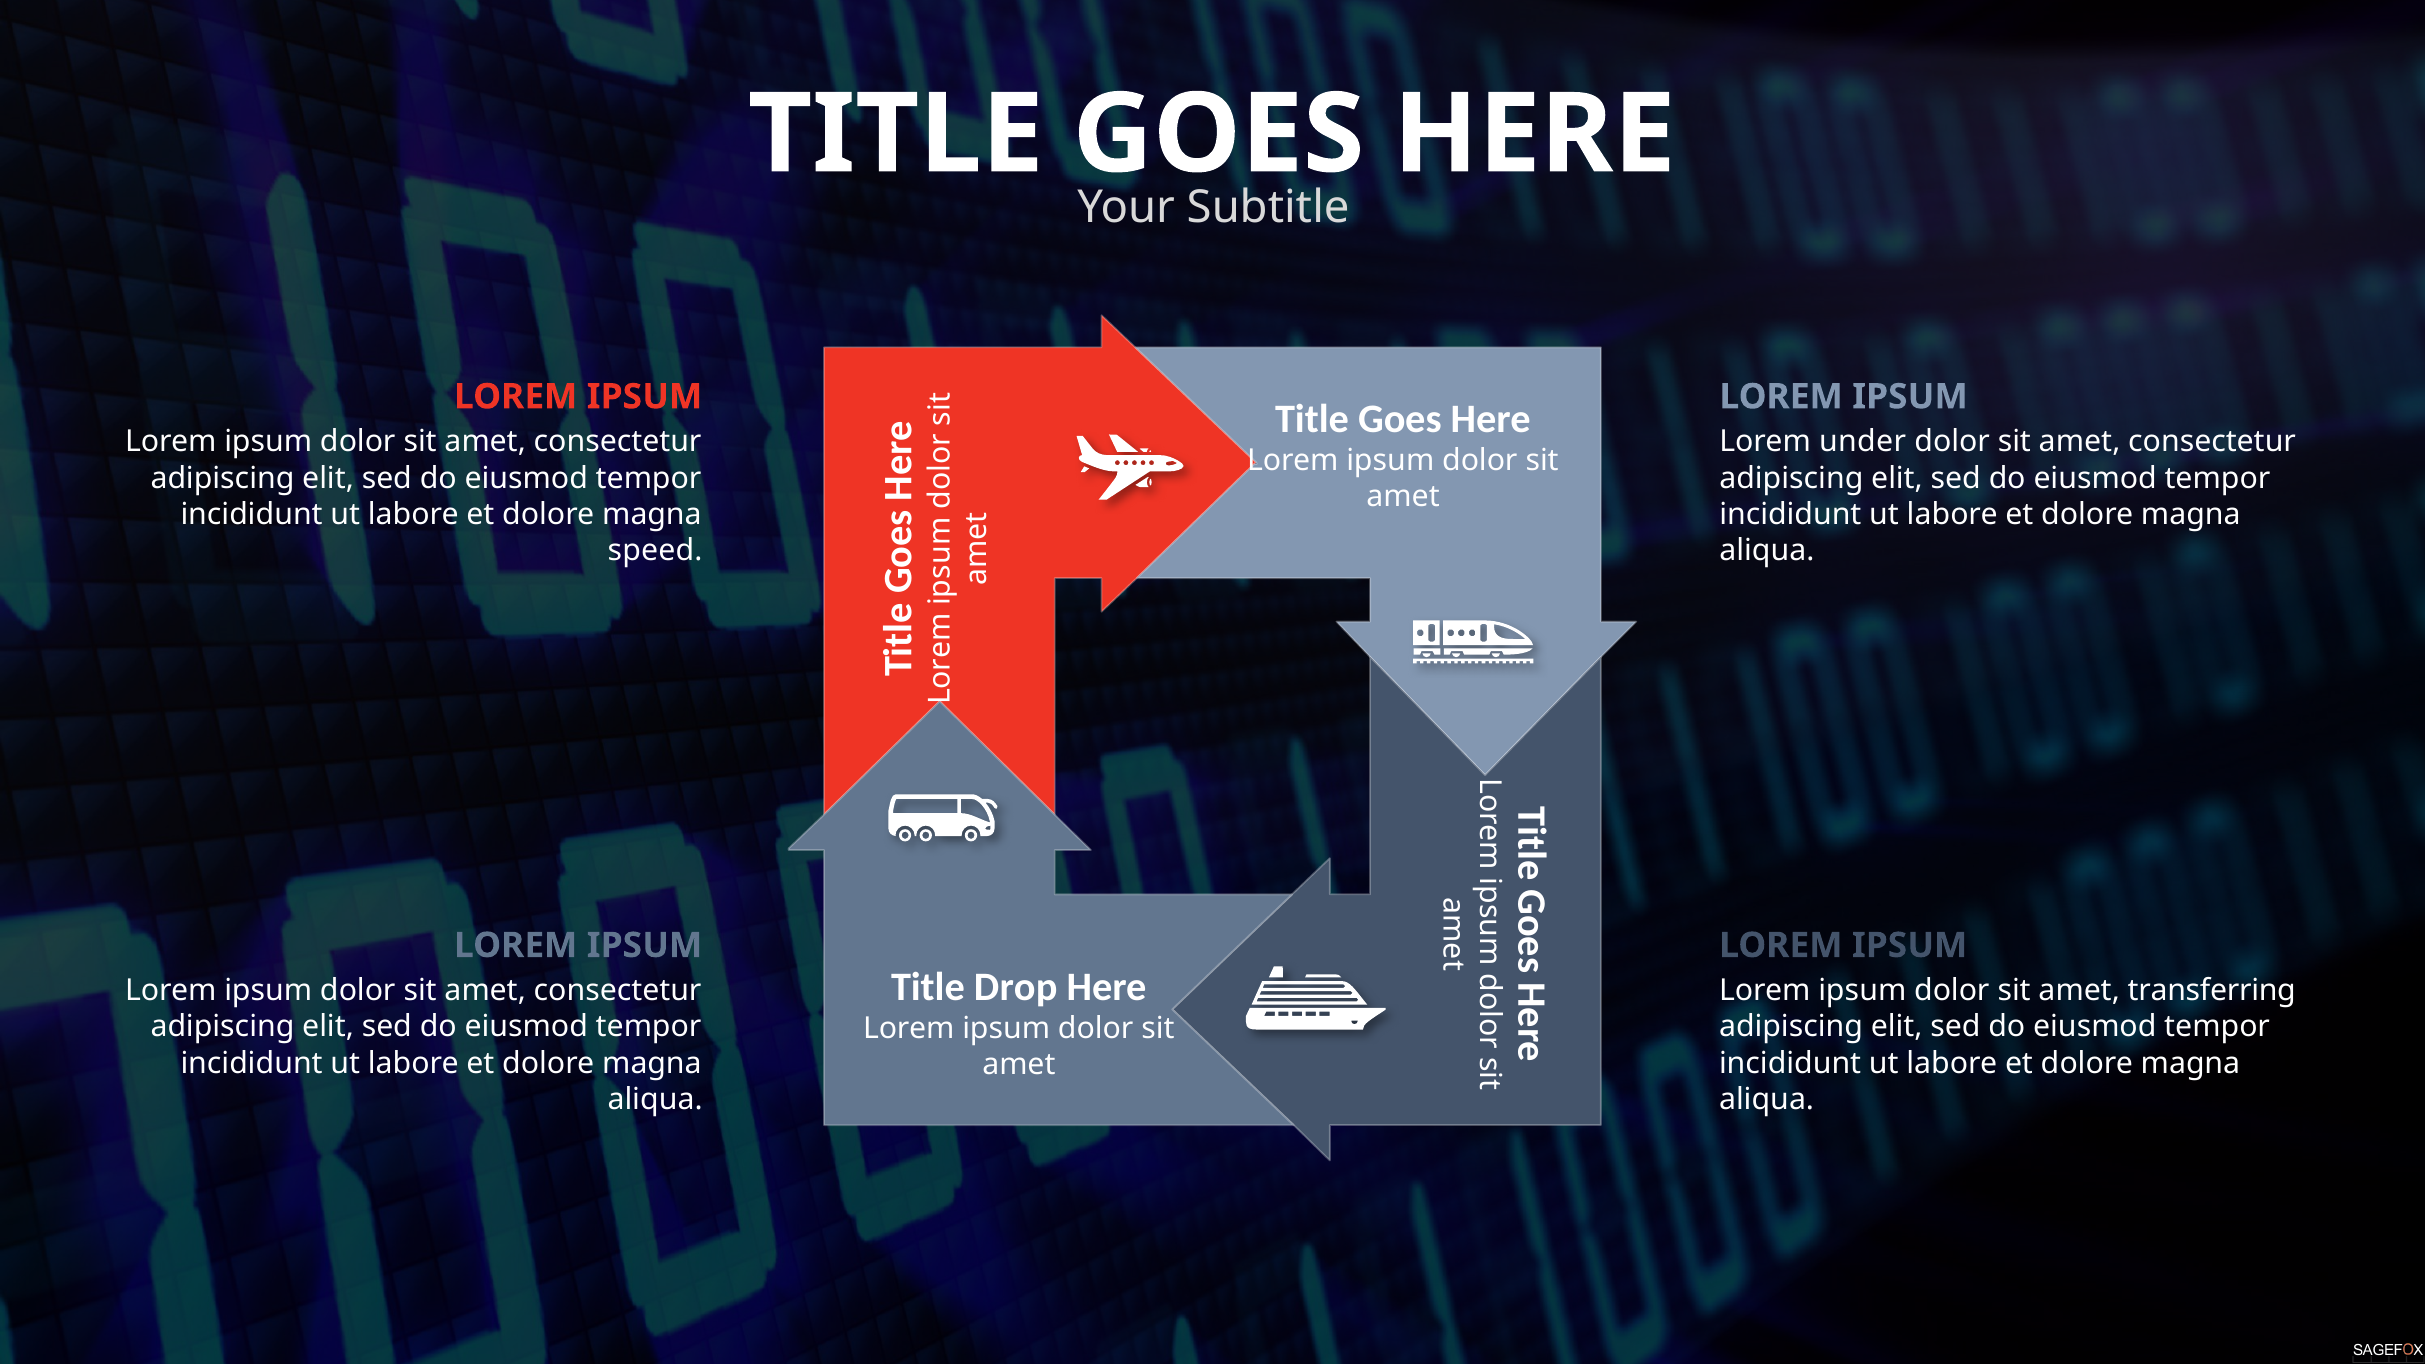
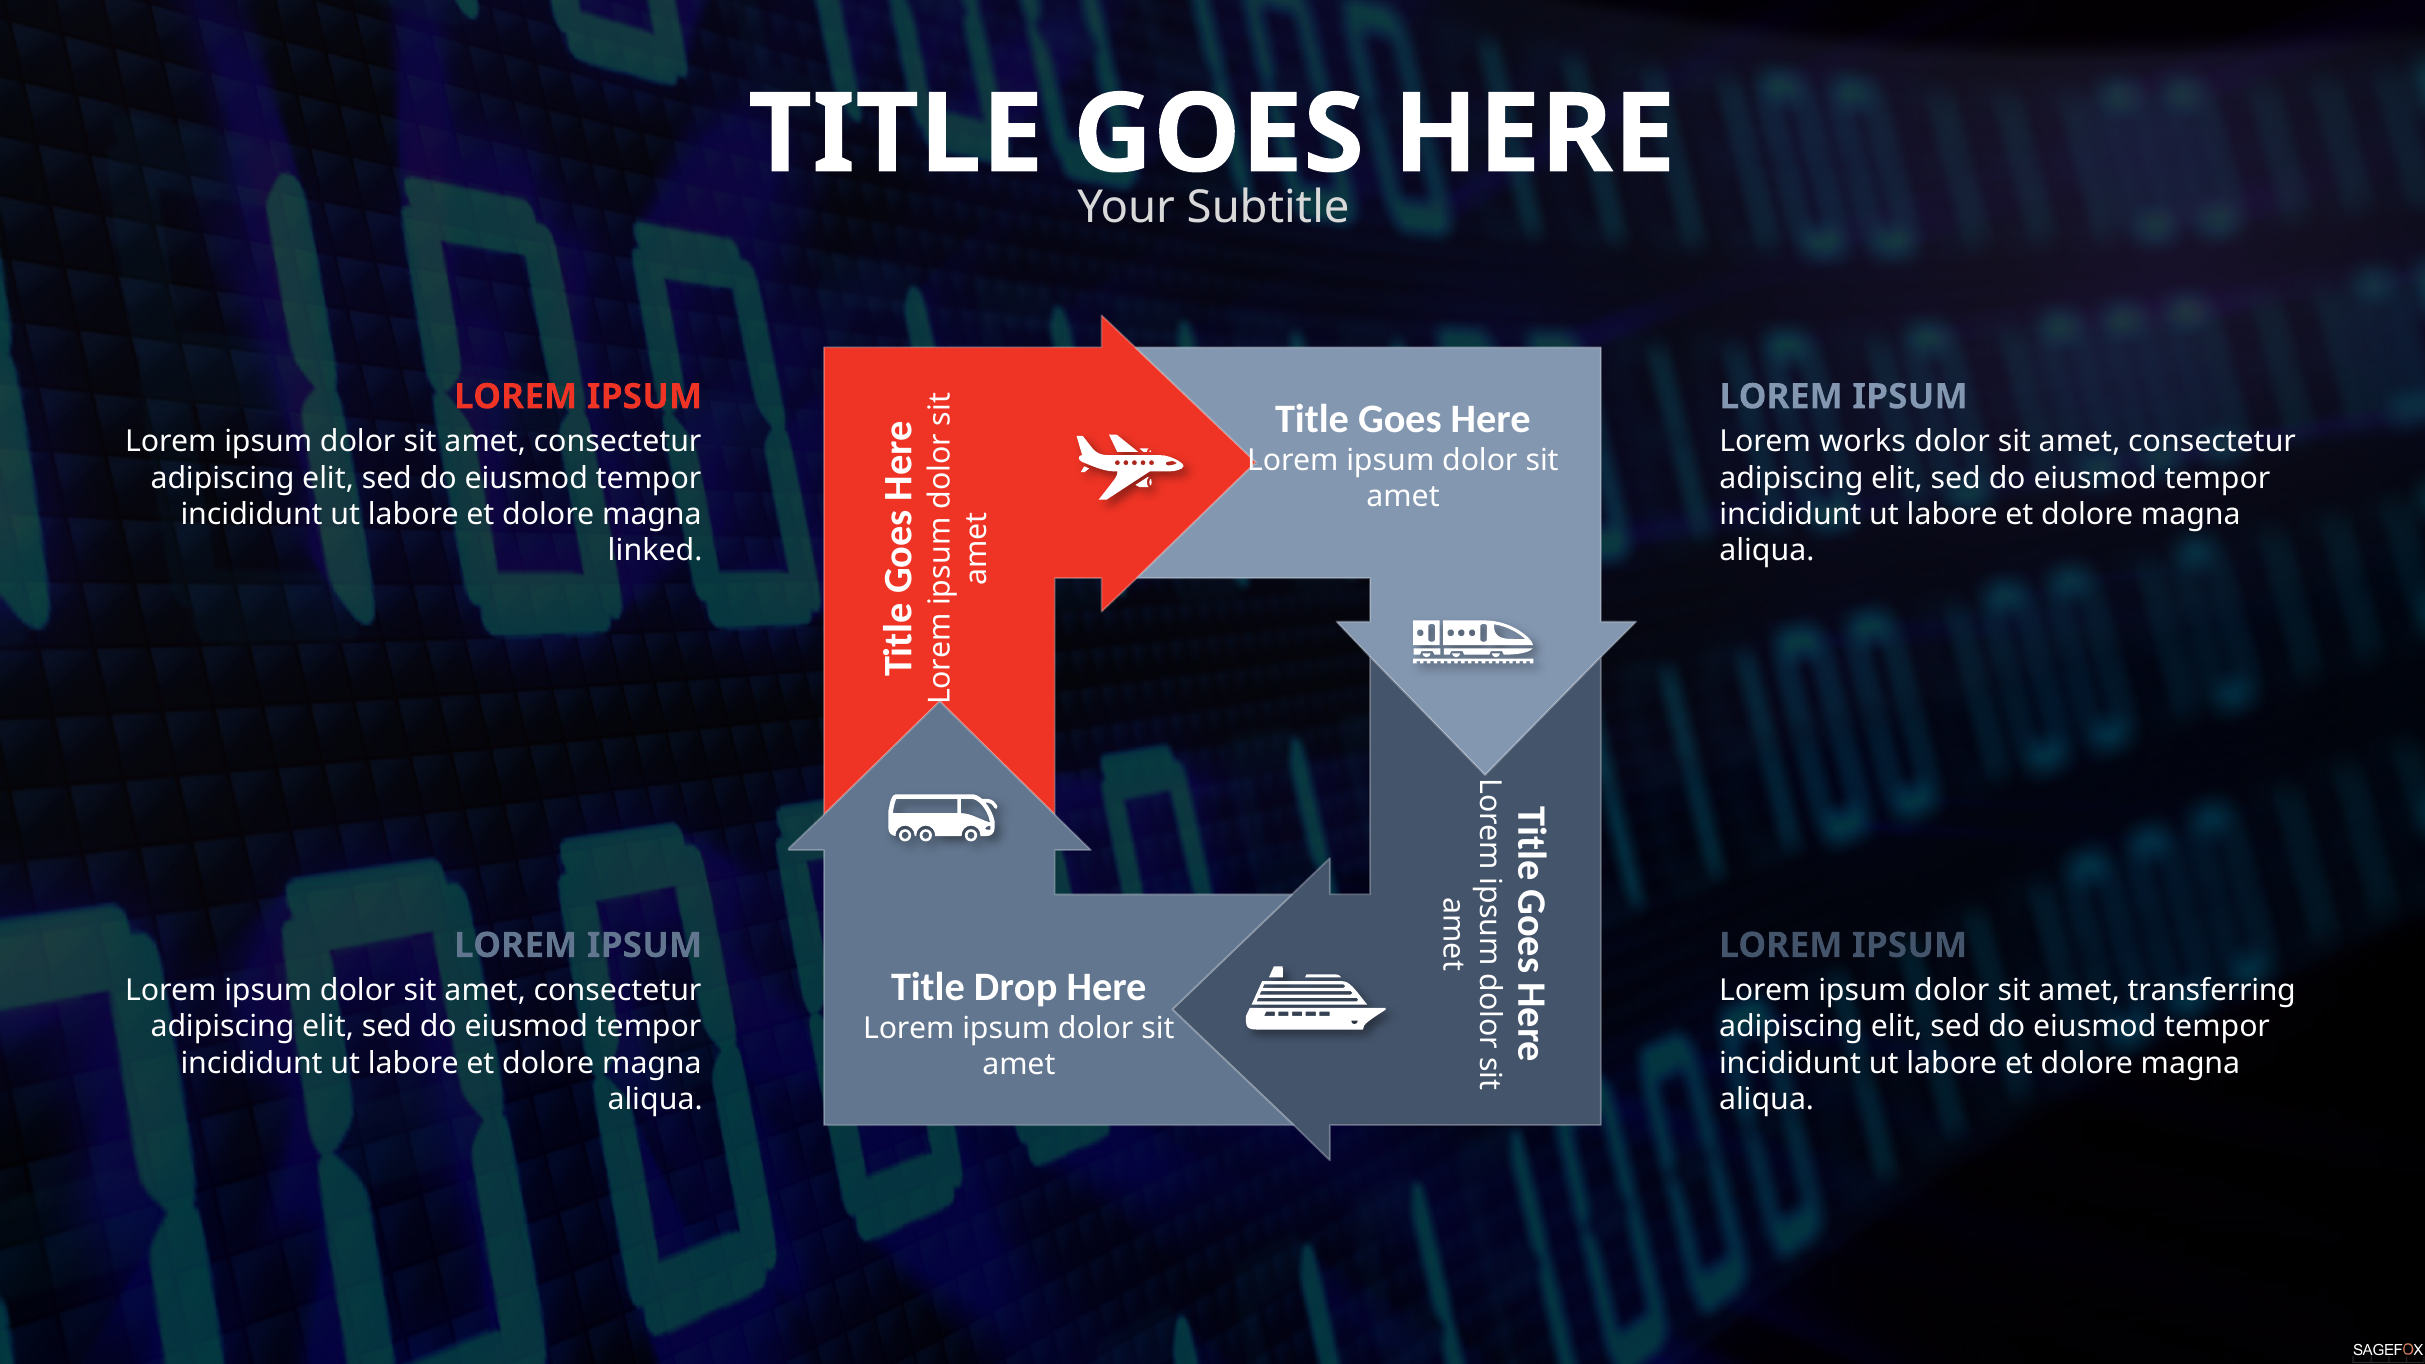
under: under -> works (1863, 442)
speed: speed -> linked (655, 551)
